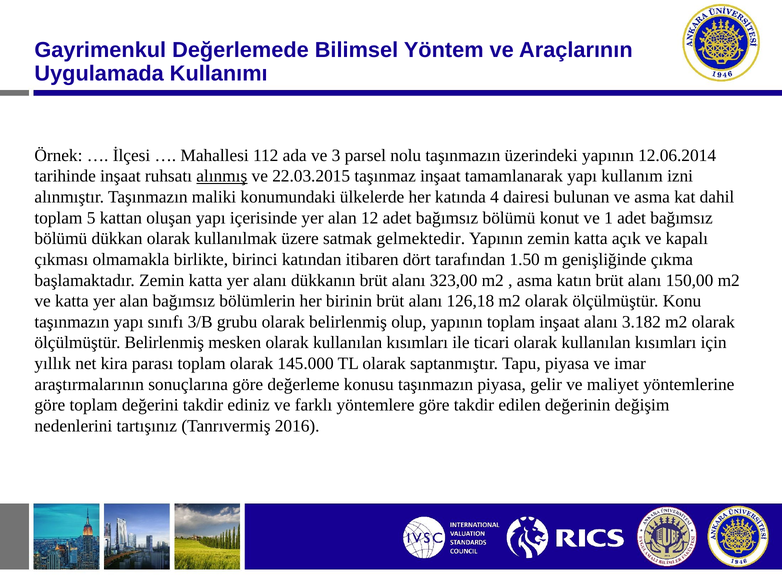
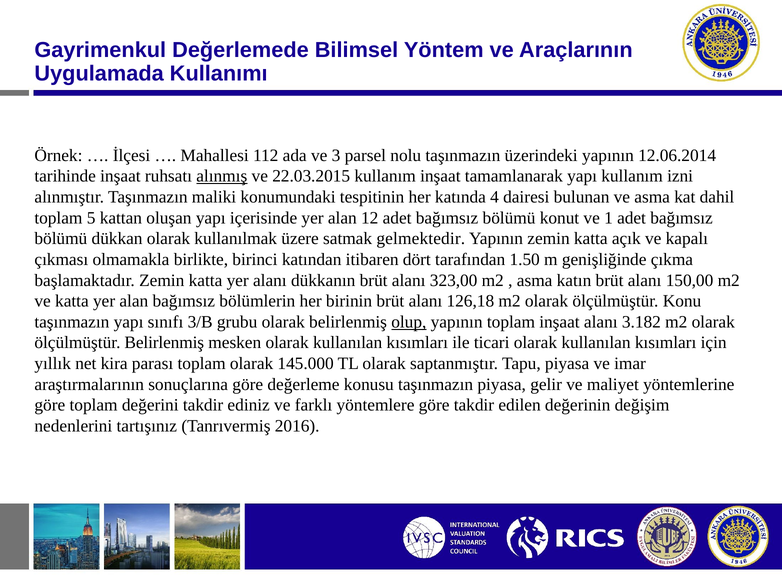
22.03.2015 taşınmaz: taşınmaz -> kullanım (385, 176)
ülkelerde: ülkelerde -> tespitinin (372, 197)
olup underline: none -> present (409, 322)
